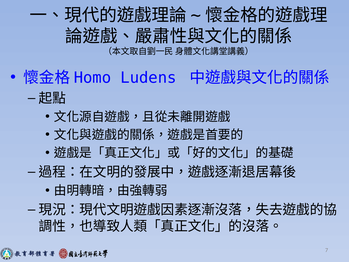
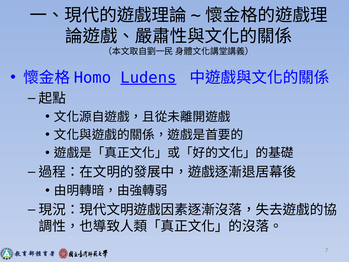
Ludens underline: none -> present (148, 78)
